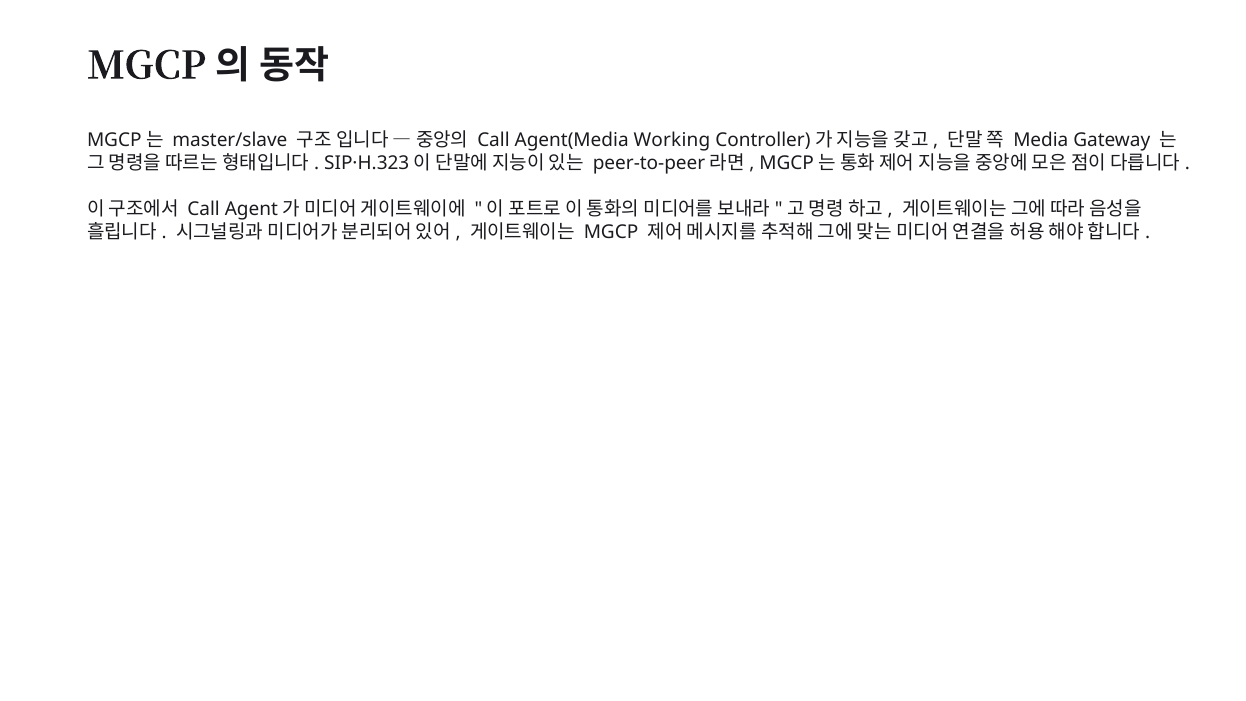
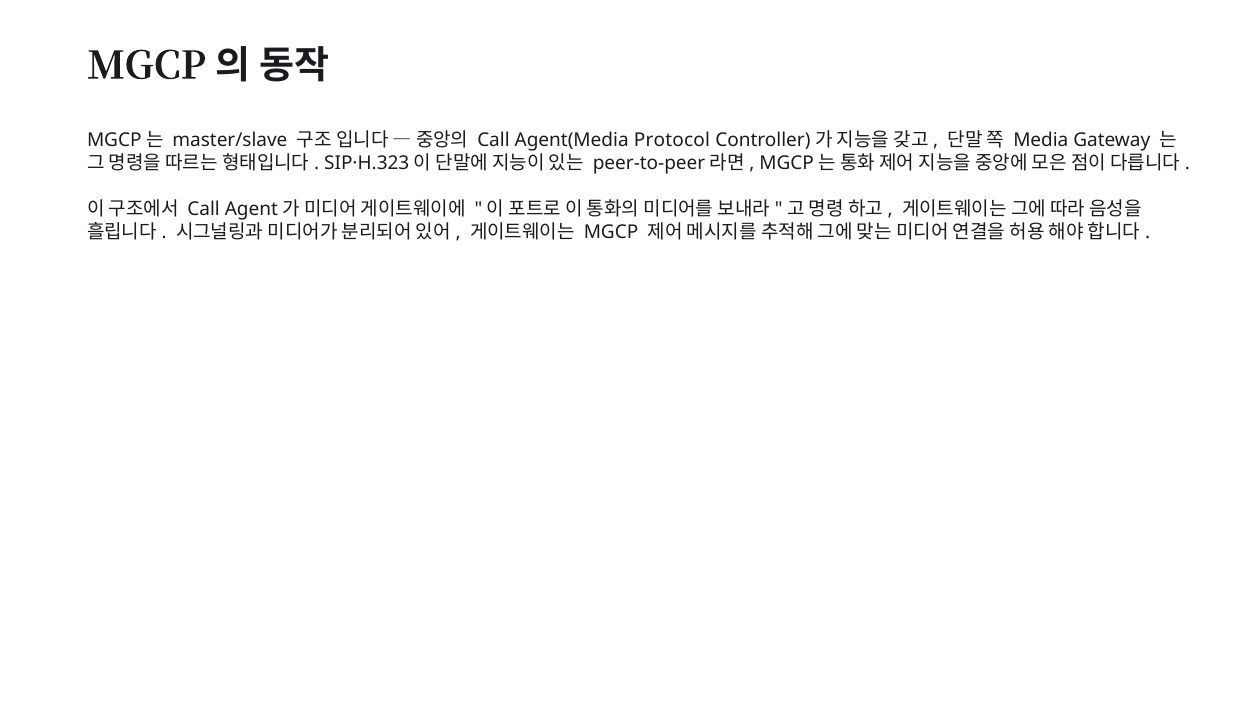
Working: Working -> Protocol (672, 140)
